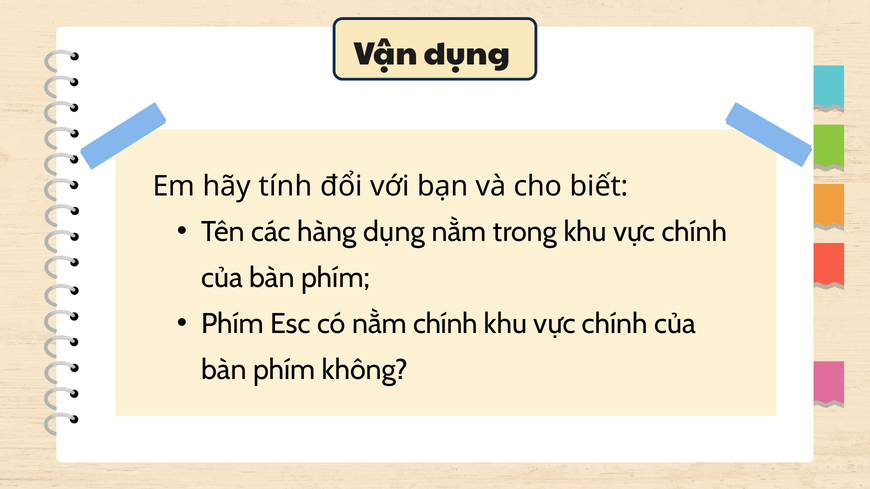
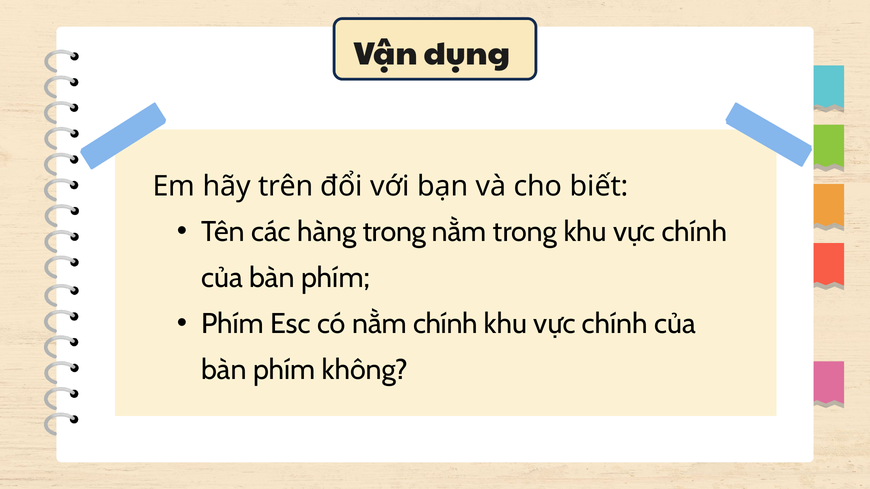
tính: tính -> trên (286, 186)
hàng dụng: dụng -> trong (394, 232)
